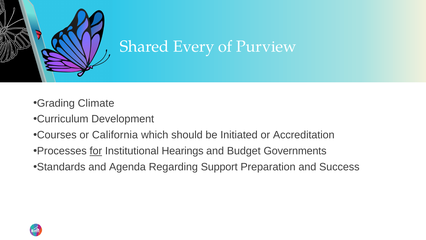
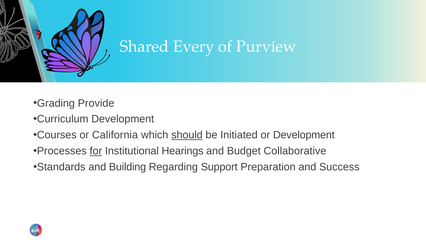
Climate: Climate -> Provide (96, 103)
should underline: none -> present (187, 135)
or Accreditation: Accreditation -> Development (304, 135)
Governments: Governments -> Collaborative (295, 151)
Agenda: Agenda -> Building (128, 167)
